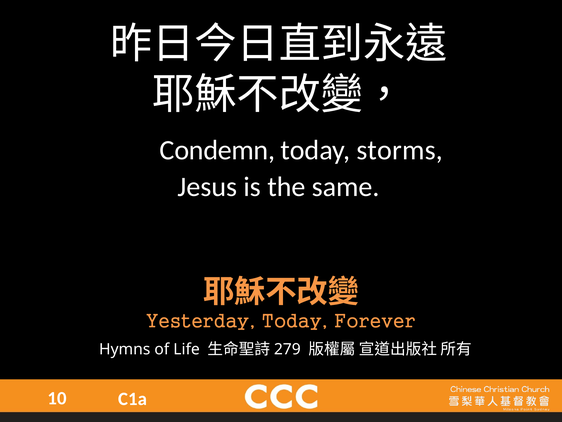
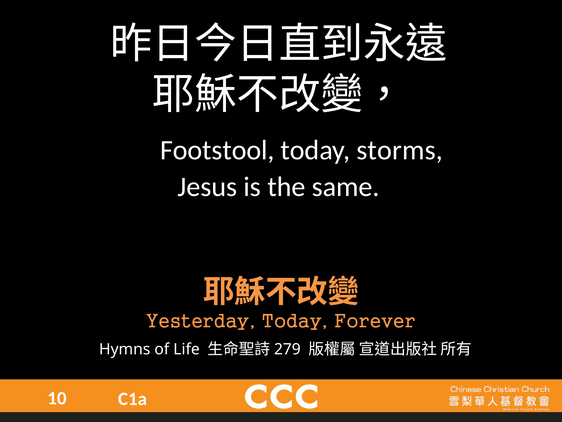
Condemn: Condemn -> Footstool (217, 150)
